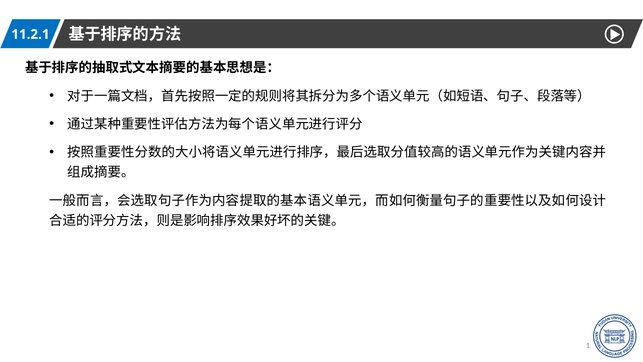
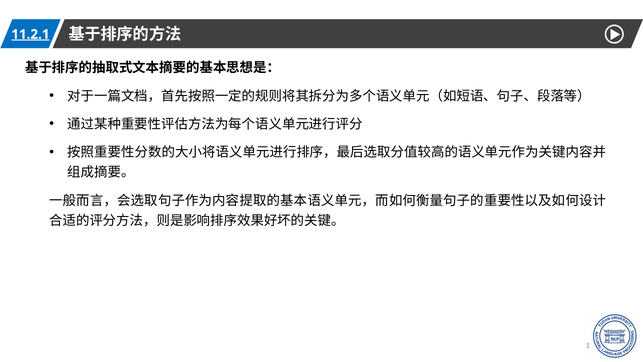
11.2.1 underline: none -> present (30, 34)
